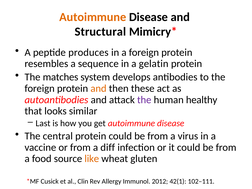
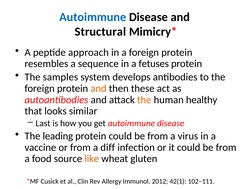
Autoimmune colour: orange -> blue (93, 17)
produces: produces -> approach (88, 52)
gelatin: gelatin -> fetuses (154, 64)
matches: matches -> samples (60, 77)
the colour: purple -> orange (144, 100)
central: central -> leading (58, 136)
